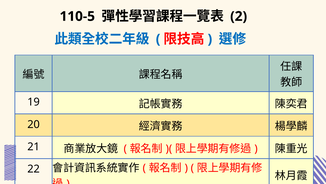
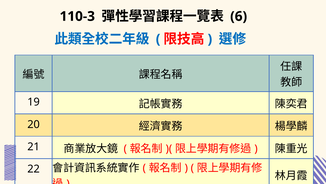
110-5: 110-5 -> 110-3 (77, 16)
2: 2 -> 6 (239, 16)
